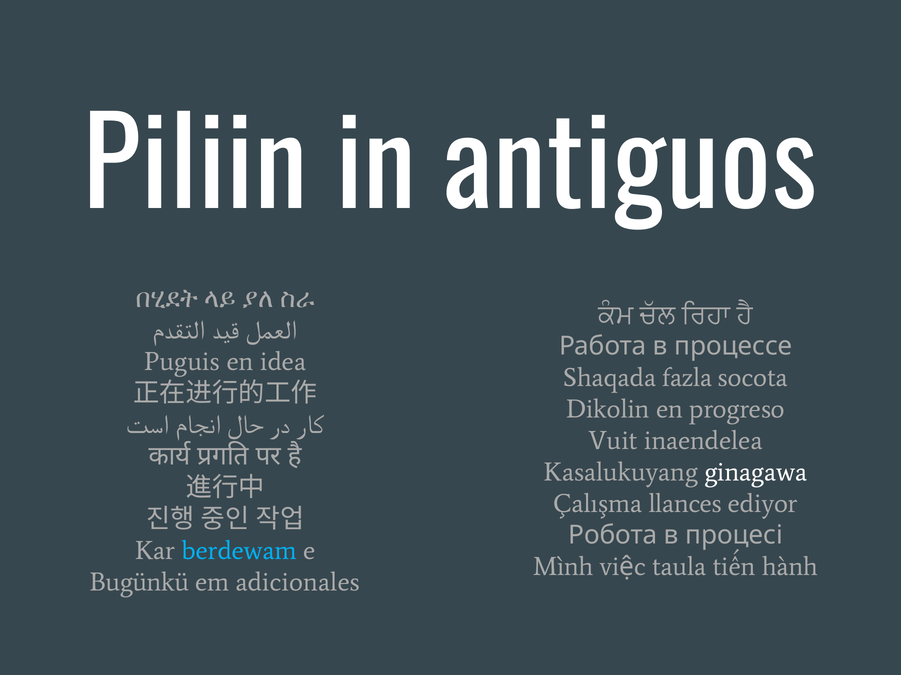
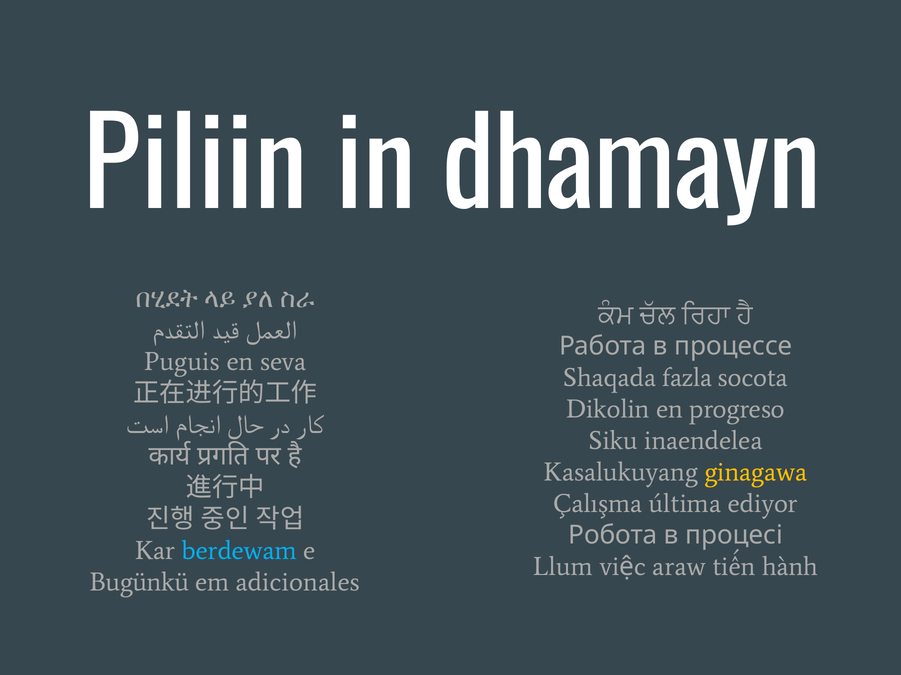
antiguos: antiguos -> dhamayn (631, 169)
idea: idea -> seva (283, 362)
Vuit: Vuit -> Siku (613, 441)
ginagawa colour: white -> yellow (756, 473)
llances: llances -> última (685, 504)
Mình: Mình -> Llum (563, 567)
taula: taula -> araw (679, 567)
